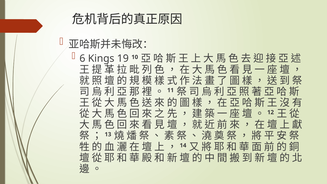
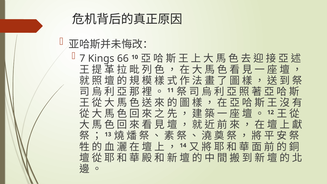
6: 6 -> 7 (82, 59)
19: 19 -> 66 (123, 59)
